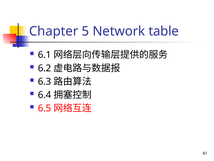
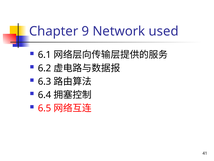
5: 5 -> 9 (85, 31)
table: table -> used (164, 31)
